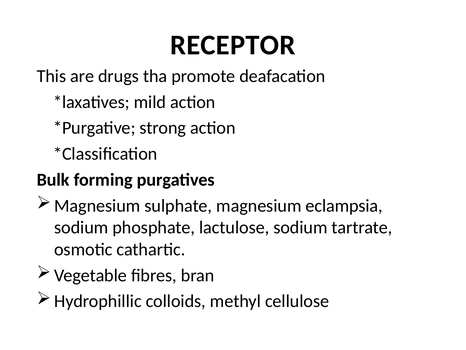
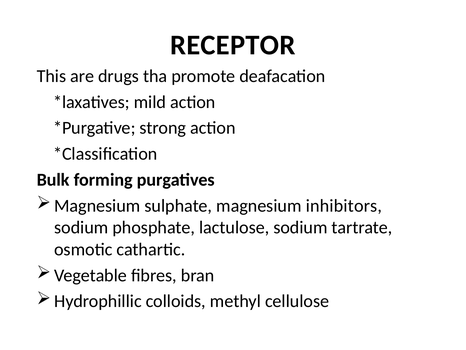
eclampsia: eclampsia -> inhibitors (344, 206)
